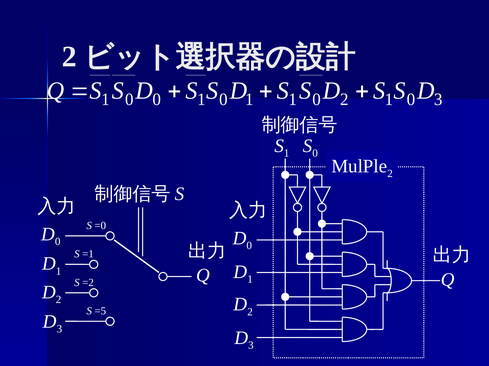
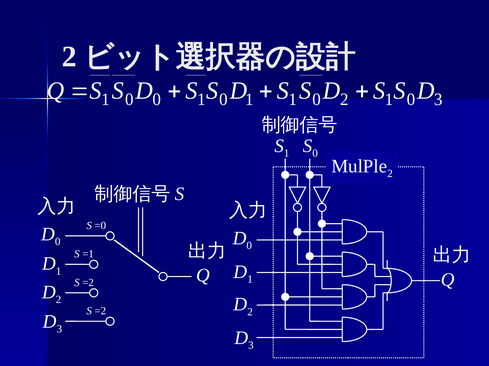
=5: =5 -> =2 (100, 312)
